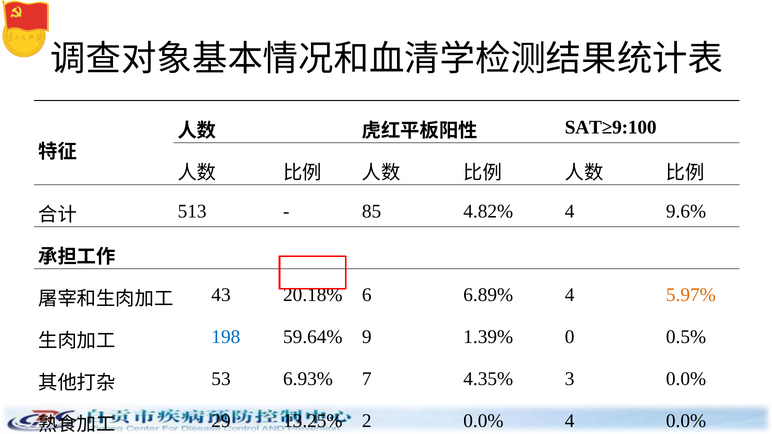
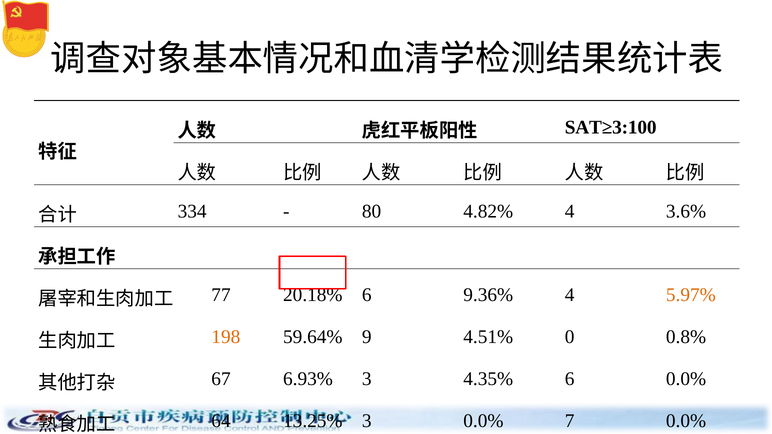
SAT≥9:100: SAT≥9:100 -> SAT≥3:100 (611, 127)
513: 513 -> 334 (192, 211)
85: 85 -> 80 (372, 211)
9.6%: 9.6% -> 3.6% (686, 211)
43: 43 -> 77 (221, 295)
6.89%: 6.89% -> 9.36% (488, 295)
198 colour: blue -> orange (226, 337)
1.39%: 1.39% -> 4.51% (488, 337)
0.5%: 0.5% -> 0.8% (686, 337)
53: 53 -> 67 (221, 379)
6.93% 7: 7 -> 3 (367, 379)
4.35% 3: 3 -> 6 (570, 379)
29: 29 -> 64 (221, 421)
13.25% 2: 2 -> 3 (367, 421)
0.0% 4: 4 -> 7 (570, 421)
